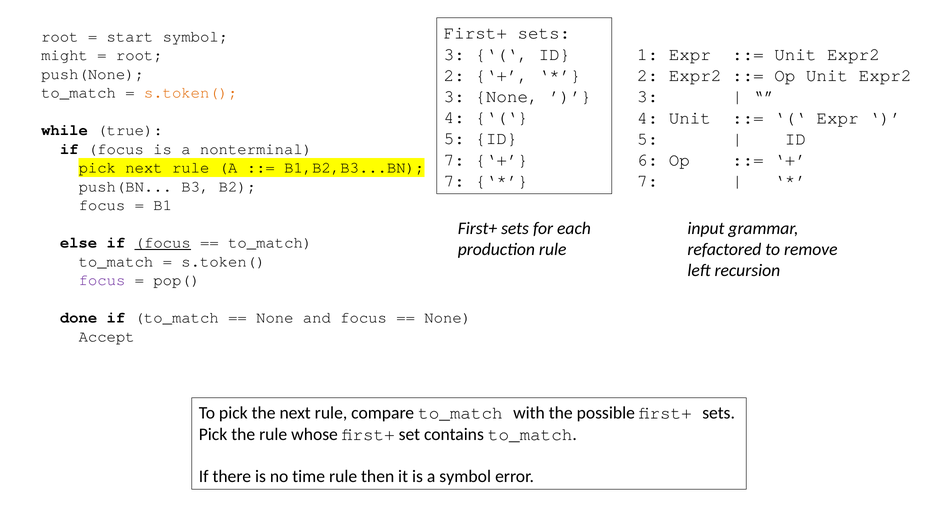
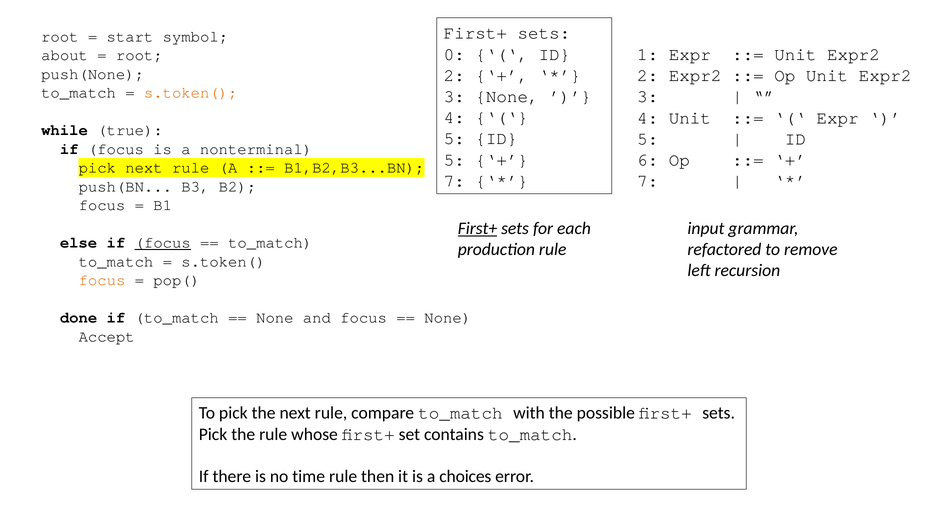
3: 3 -> 0 (454, 54)
might: might -> about (65, 55)
7: 7 -> 5 (454, 160)
First+ underline: none -> present (477, 228)
focus colour: purple -> orange (102, 280)
a symbol: symbol -> choices (465, 476)
